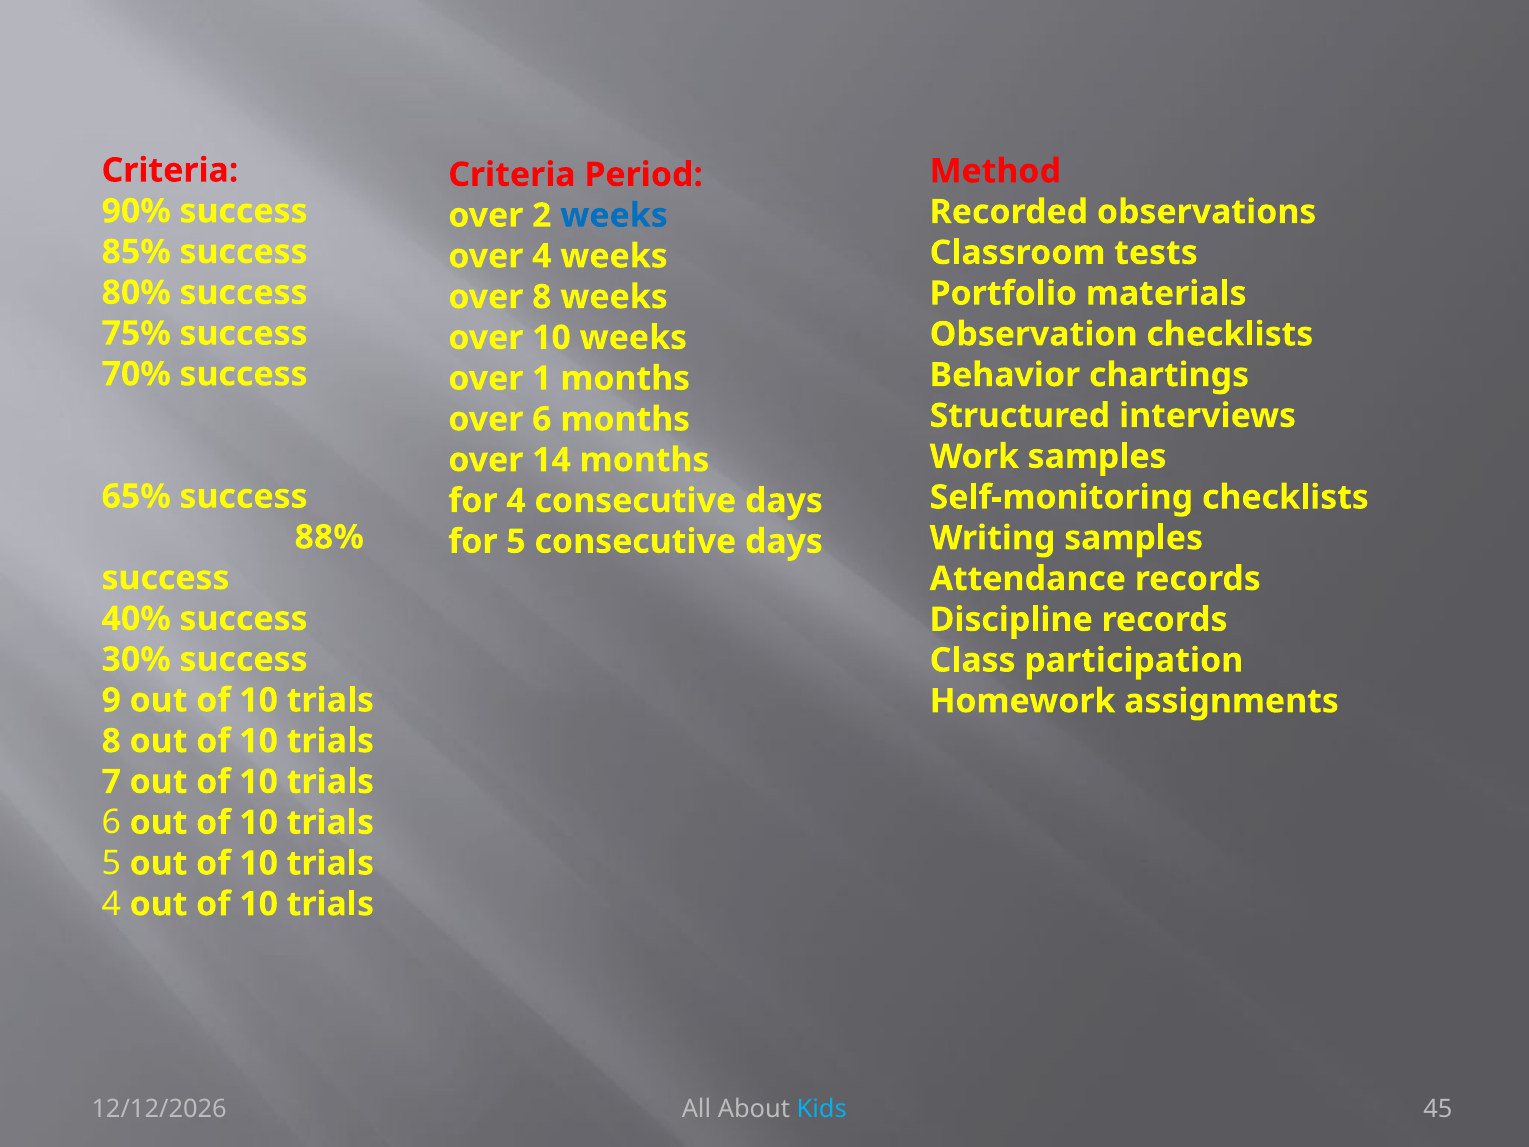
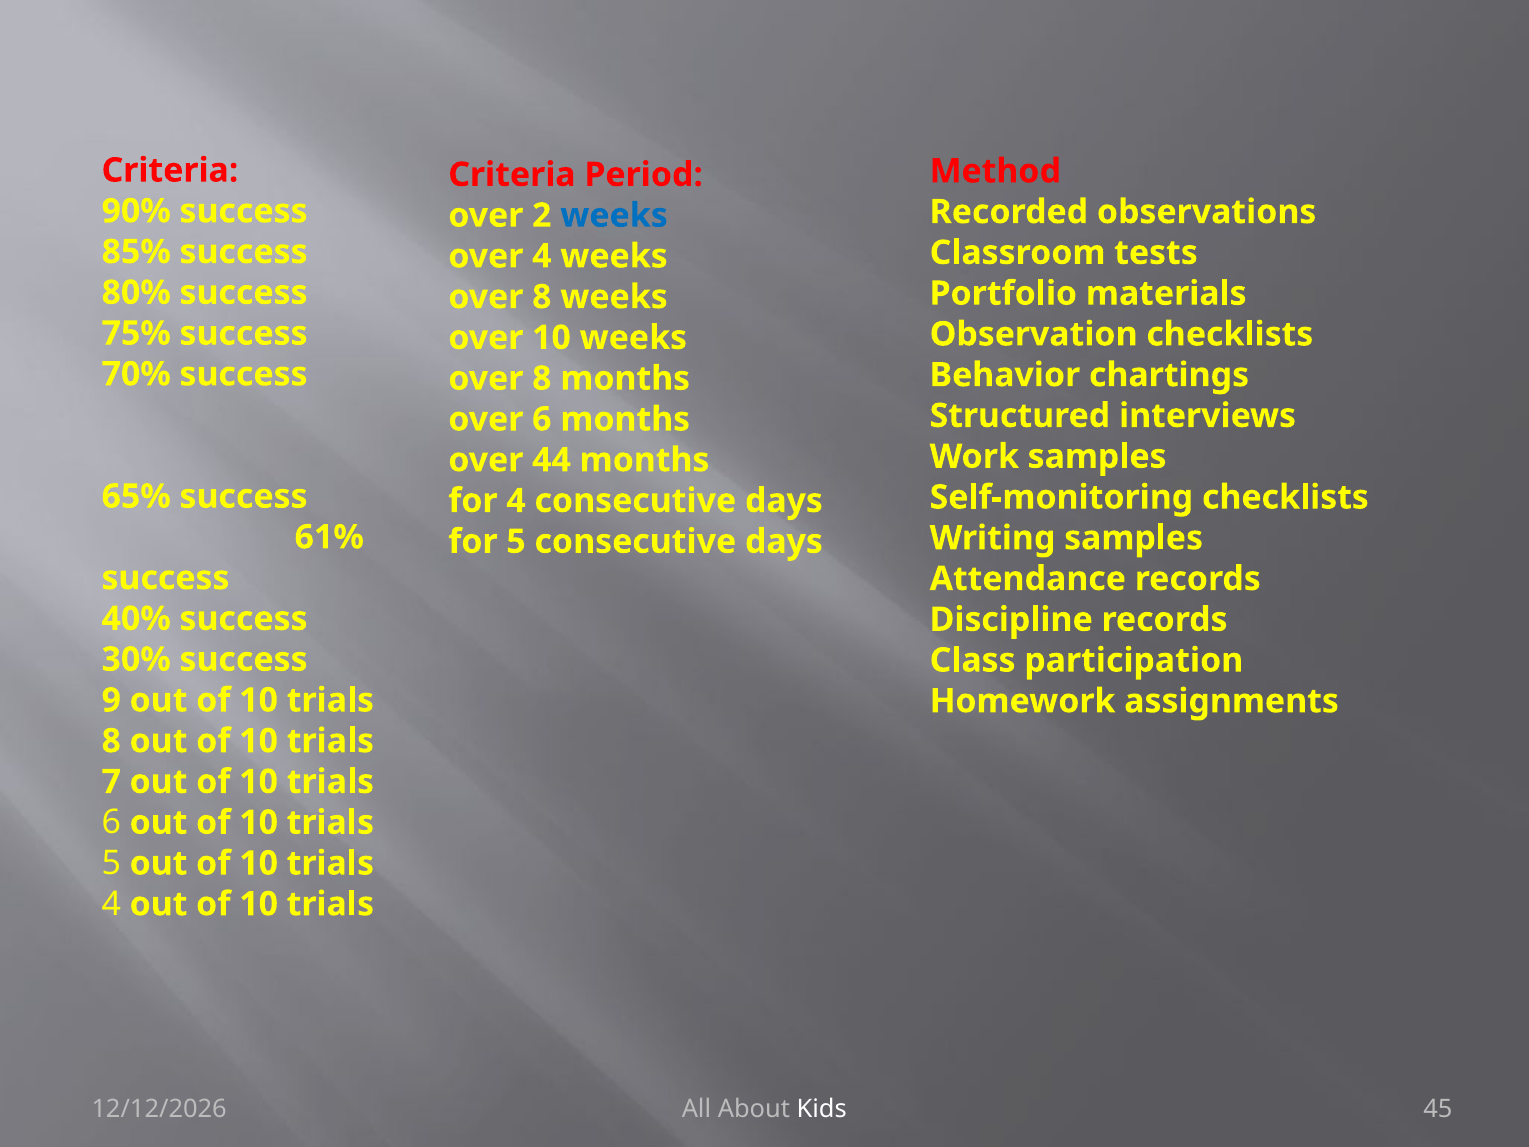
1: 1 -> 8 (542, 378)
14: 14 -> 44 (551, 460)
88%: 88% -> 61% (329, 537)
Kids colour: light blue -> white (822, 1109)
